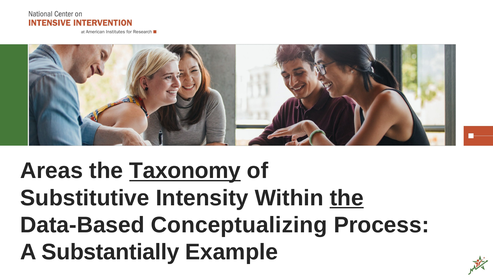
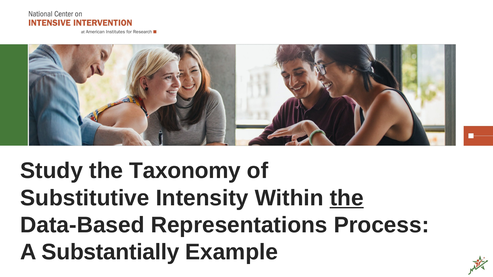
Areas: Areas -> Study (52, 171)
Taxonomy underline: present -> none (185, 171)
Conceptualizing: Conceptualizing -> Representations (239, 225)
